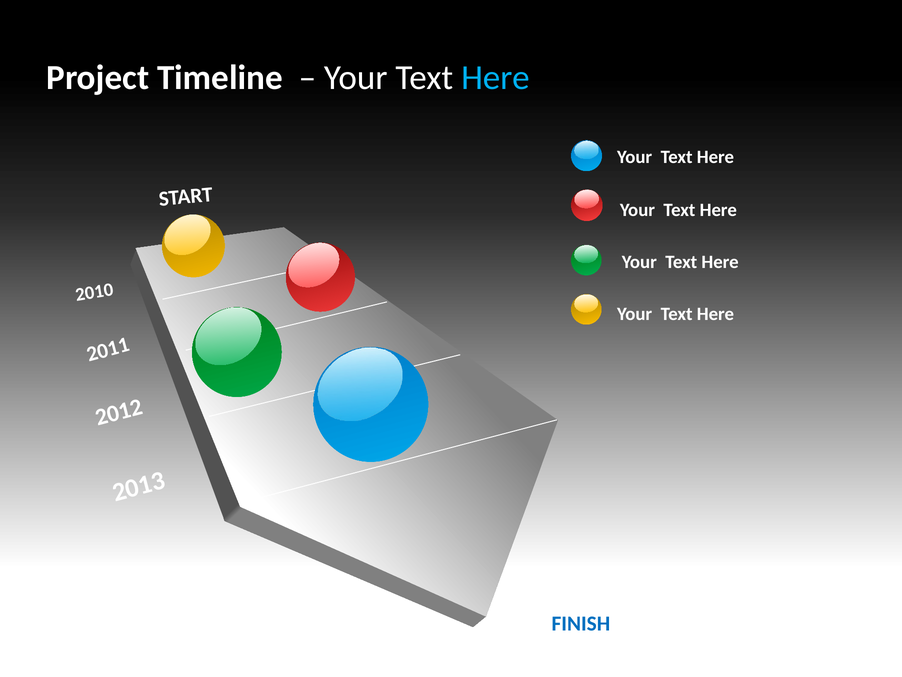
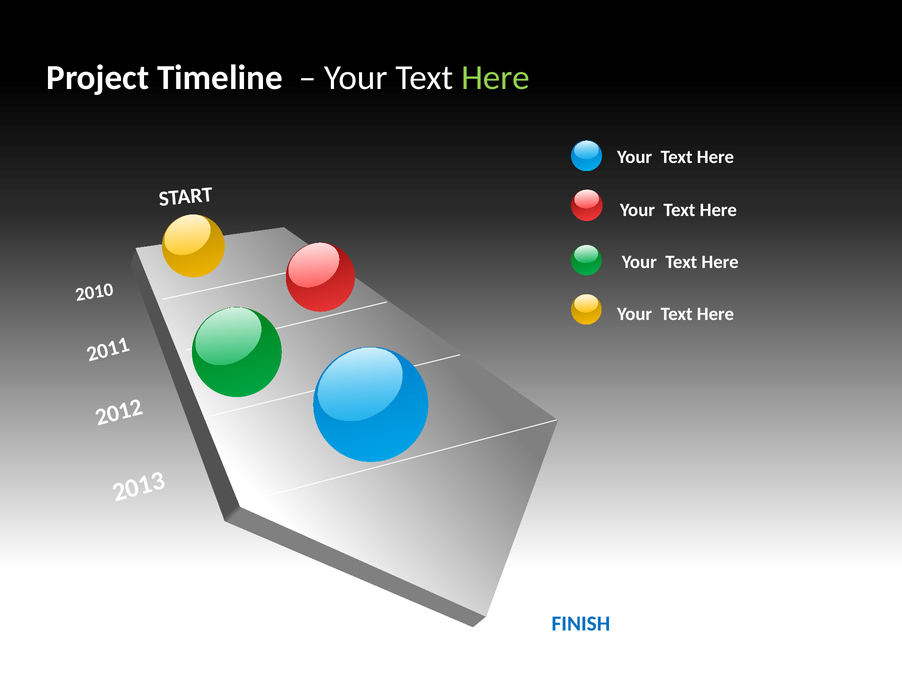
Here colour: light blue -> light green (495, 78)
